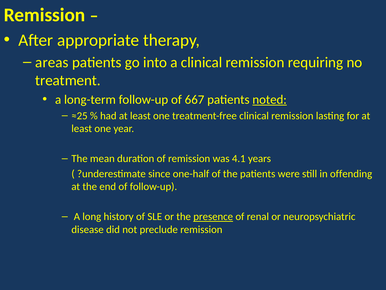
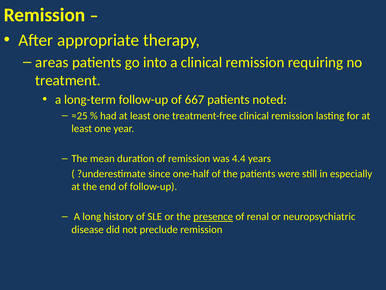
noted underline: present -> none (270, 99)
4.1: 4.1 -> 4.4 (239, 158)
offending: offending -> especially (351, 173)
